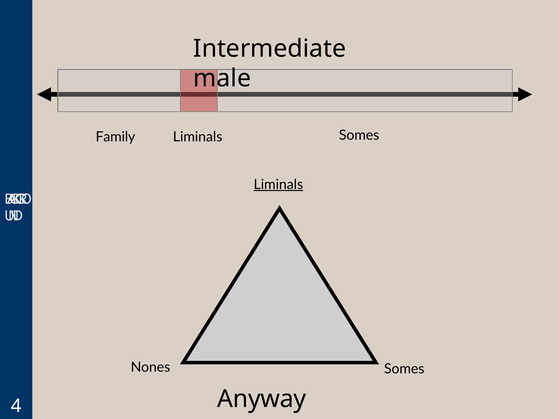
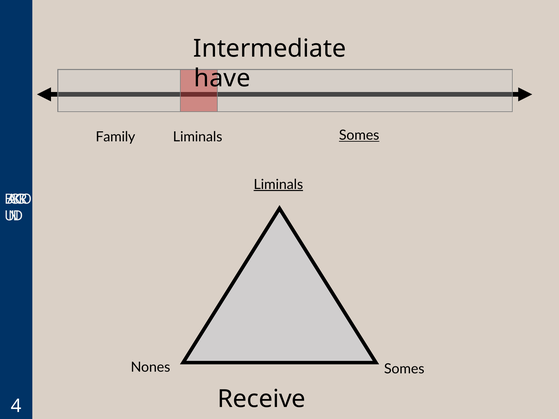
male: male -> have (222, 78)
Somes underline: none -> present (359, 135)
Anyway: Anyway -> Receive (262, 399)
